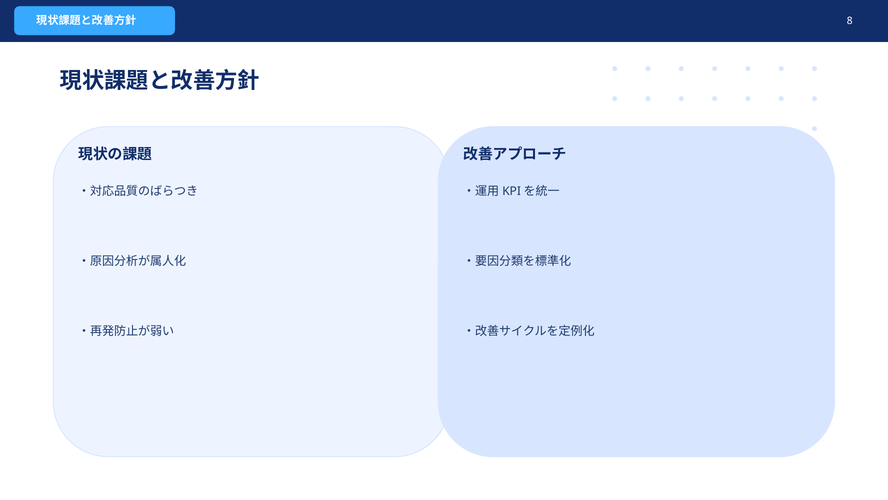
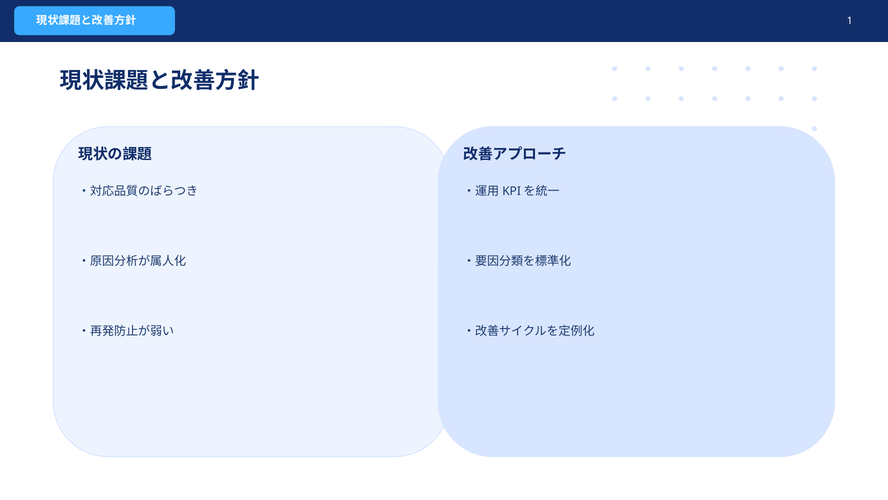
8: 8 -> 1 (850, 21)
